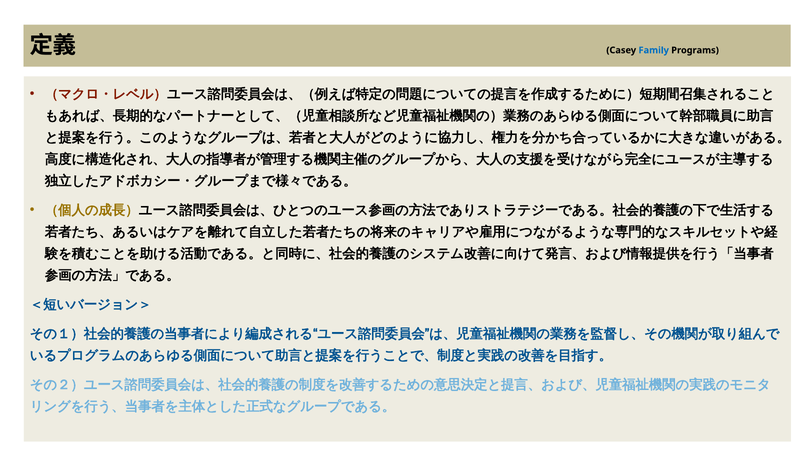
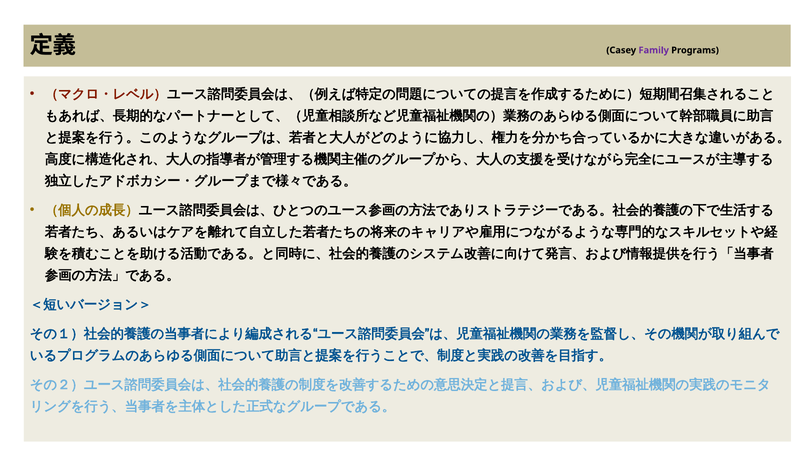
Family colour: blue -> purple (654, 50)
